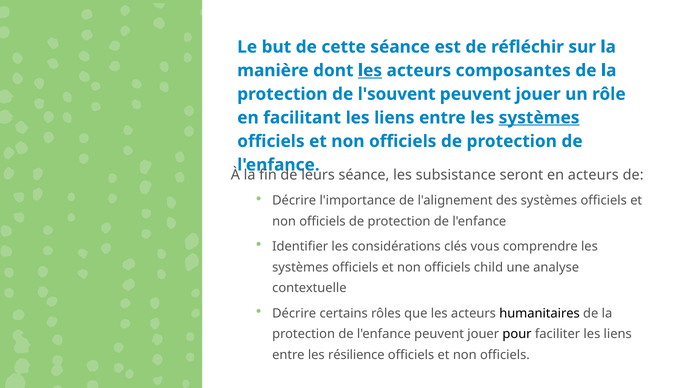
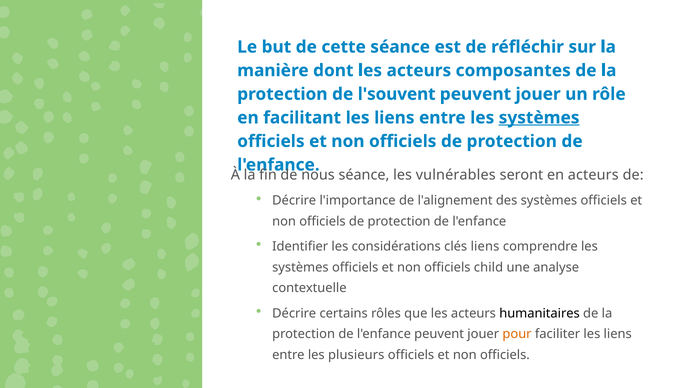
les underline: present -> none (370, 71)
leurs: leurs -> nous (318, 175)
subsistance: subsistance -> vulnérables (456, 175)
clés vous: vous -> liens (485, 247)
pour colour: black -> orange (517, 334)
résilience: résilience -> plusieurs (356, 355)
